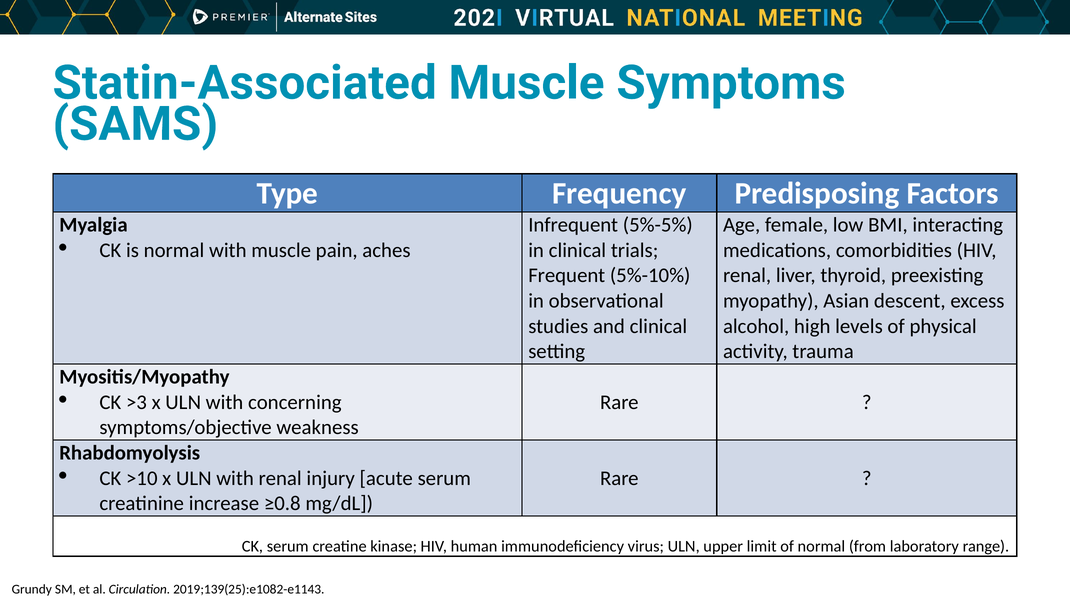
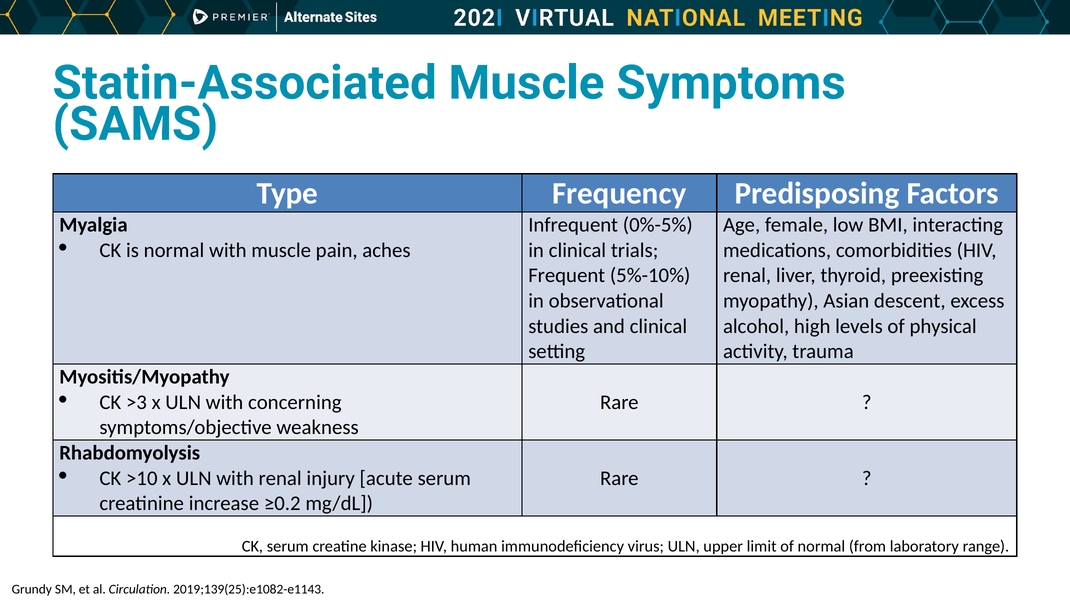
5%-5%: 5%-5% -> 0%-5% (658, 225)
≥0.8: ≥0.8 -> ≥0.2 (282, 503)
